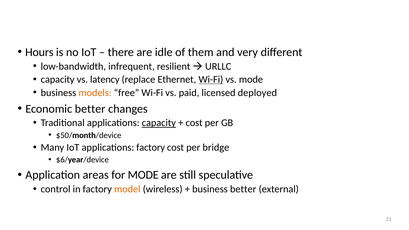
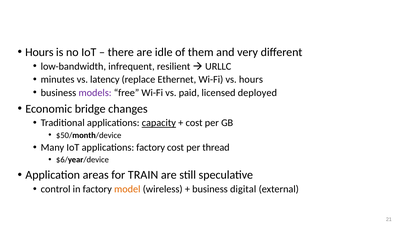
capacity: capacity -> minutes (58, 79)
Wi-Fi underline: present -> none (211, 79)
vs mode: mode -> hours (251, 79)
models colour: orange -> purple (95, 93)
Economic better: better -> bridge (90, 109)
bridge: bridge -> thread (216, 147)
for MODE: MODE -> TRAIN (143, 175)
business better: better -> digital (243, 189)
